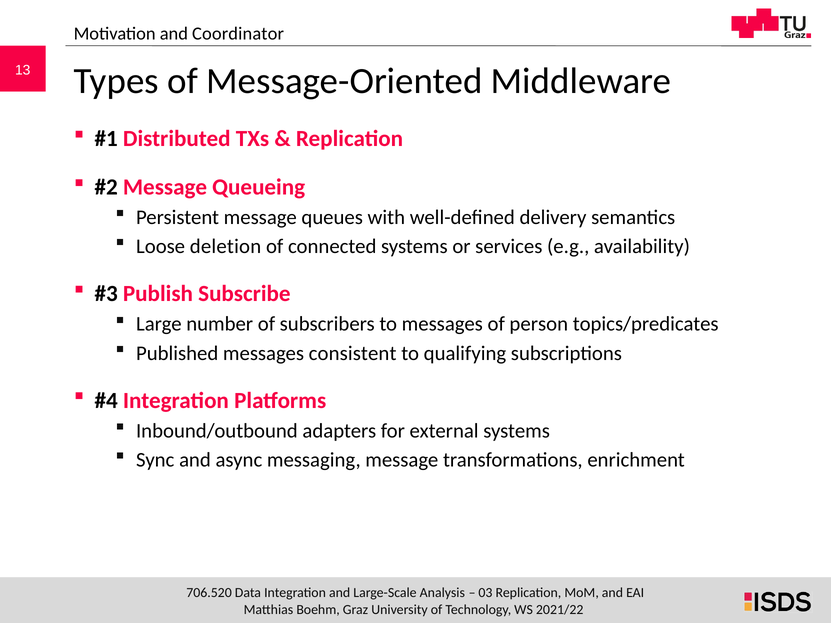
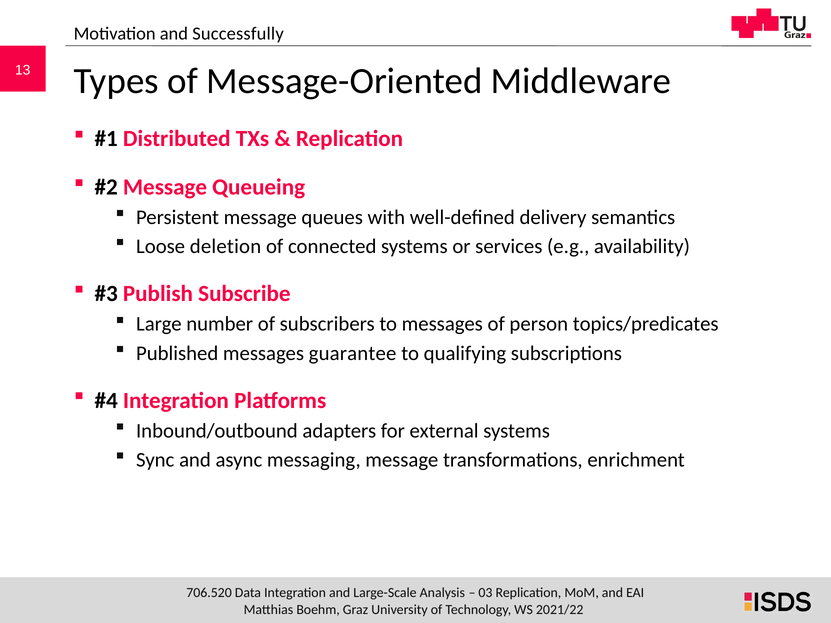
Coordinator: Coordinator -> Successfully (238, 34)
consistent: consistent -> guarantee (353, 353)
